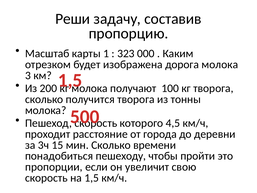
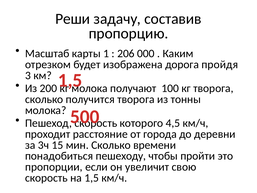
323: 323 -> 206 (126, 53)
дорога молока: молока -> пройдя (220, 64)
